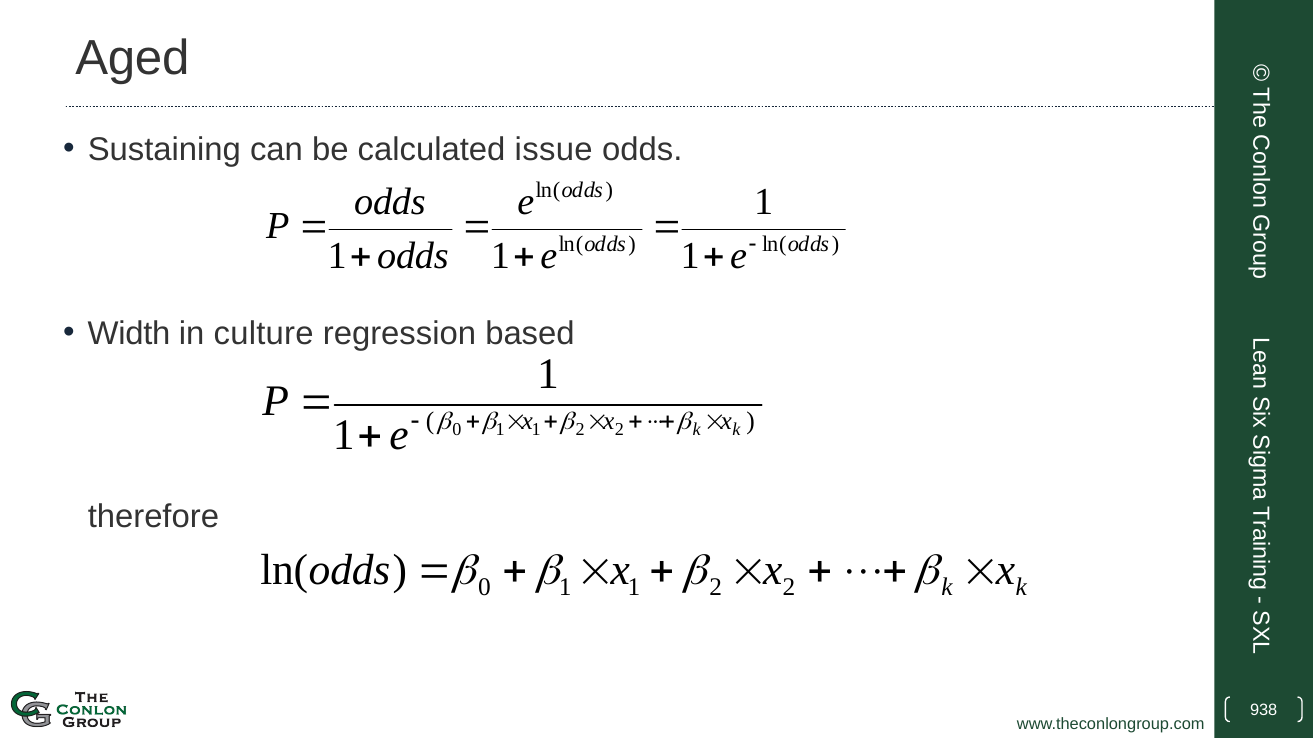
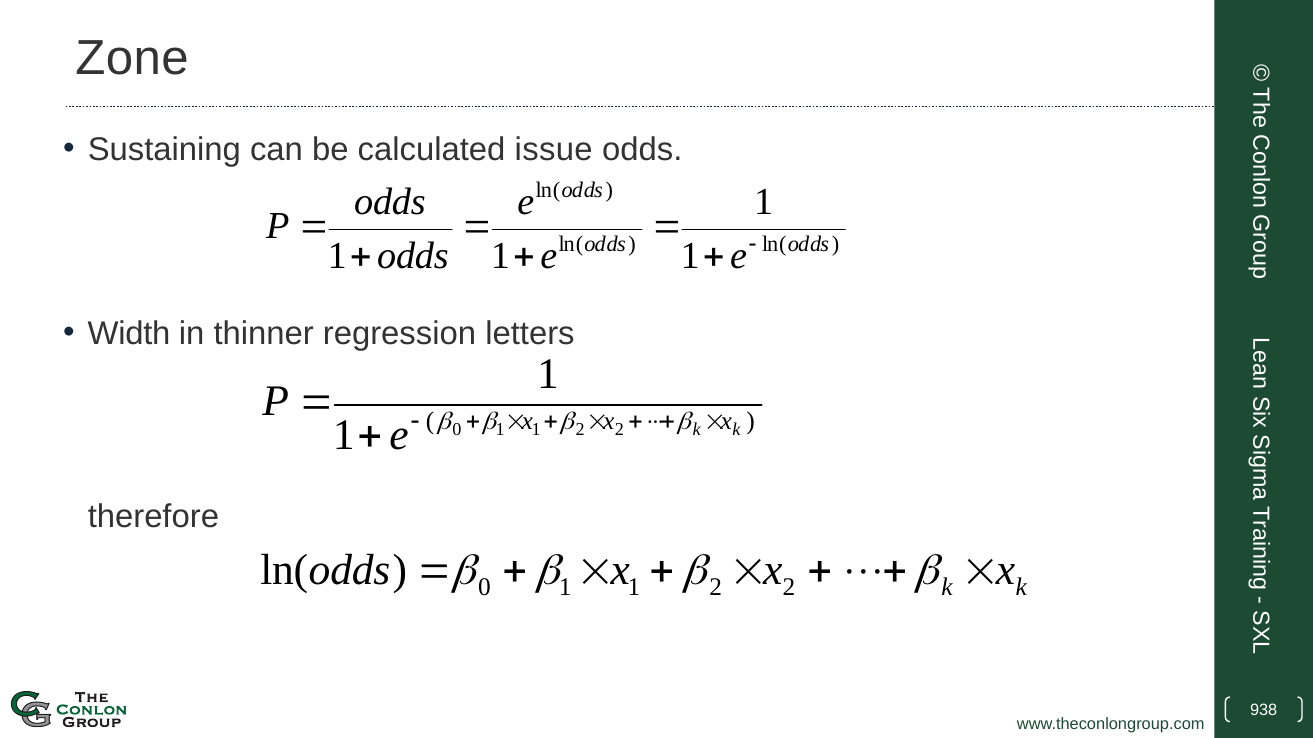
Aged: Aged -> Zone (132, 58)
culture: culture -> thinner (264, 334)
based: based -> letters (530, 334)
